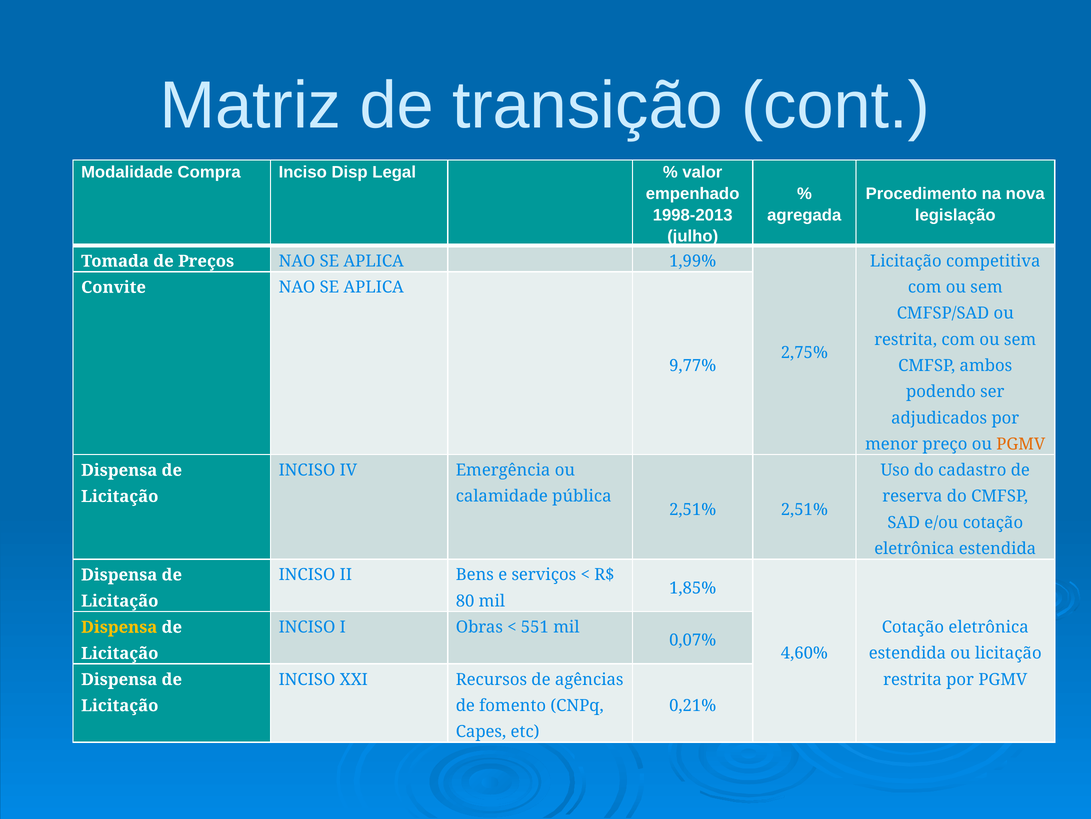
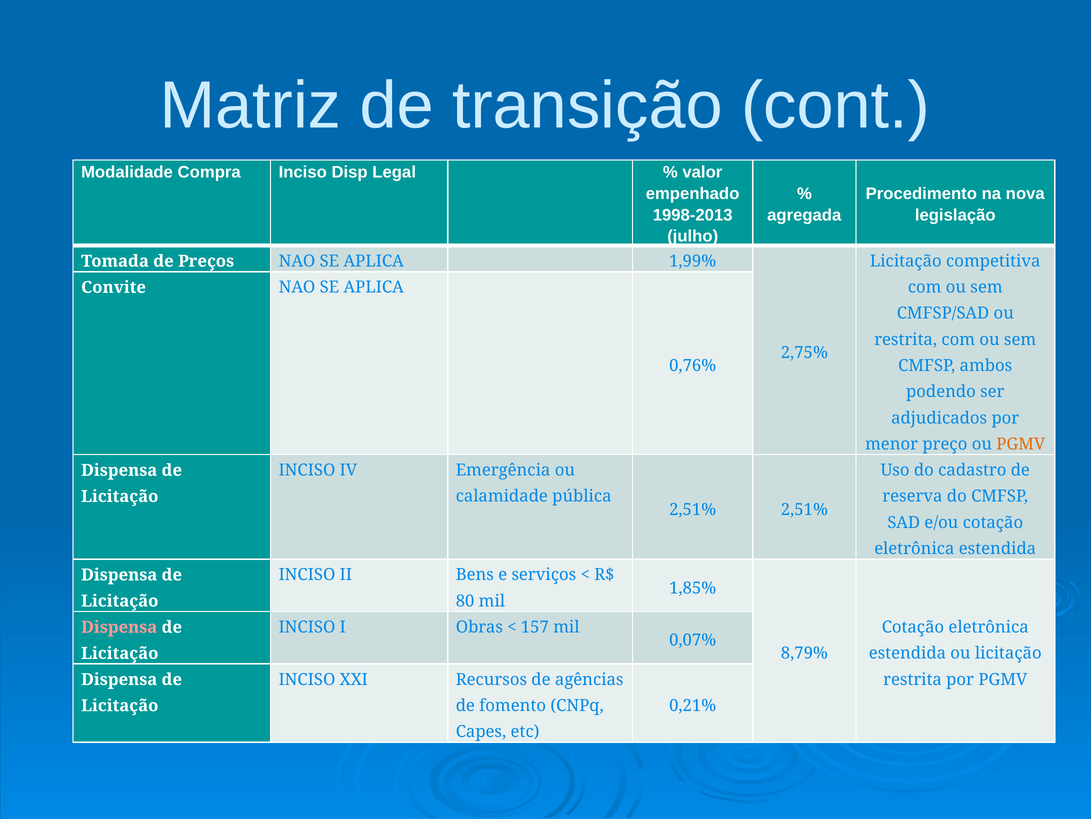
9,77%: 9,77% -> 0,76% (693, 365)
Dispensa colour: yellow -> pink (119, 627)
551: 551 -> 157 (535, 627)
4,60%: 4,60% -> 8,79% (804, 653)
